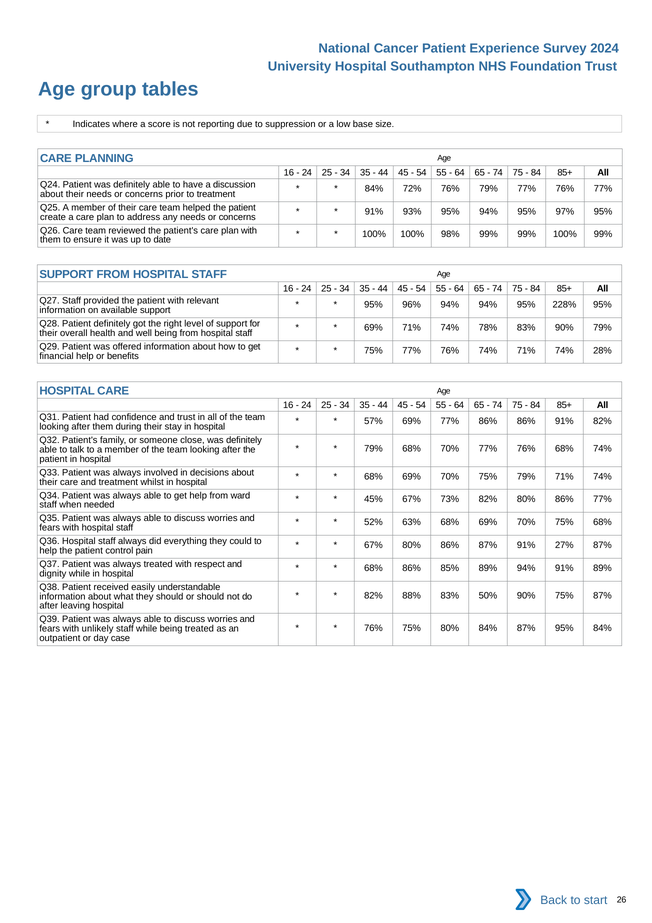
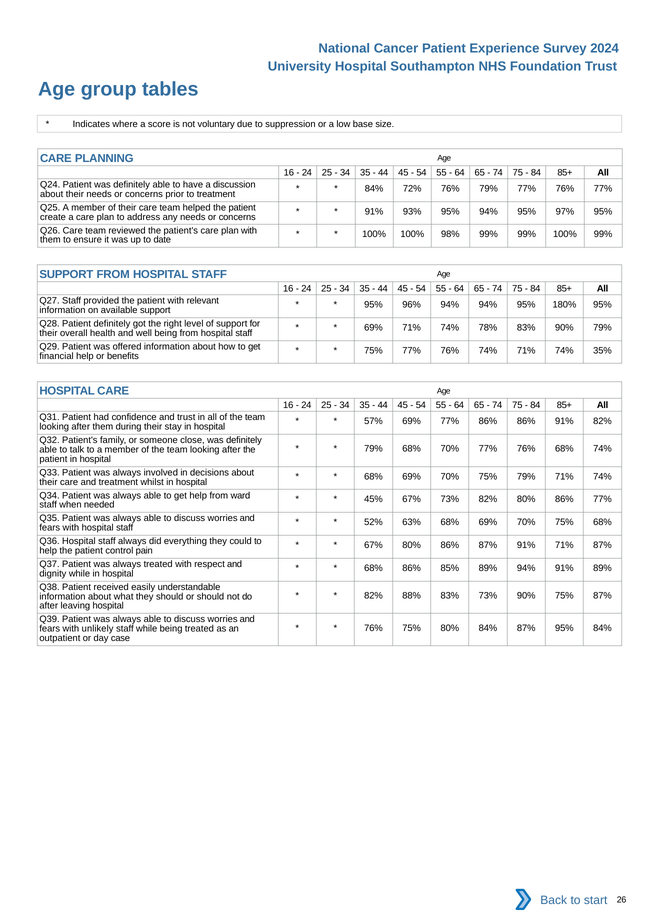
reporting: reporting -> voluntary (216, 124)
228%: 228% -> 180% (564, 305)
28%: 28% -> 35% (602, 350)
91% 27%: 27% -> 71% (564, 545)
83% 50%: 50% -> 73% (488, 595)
